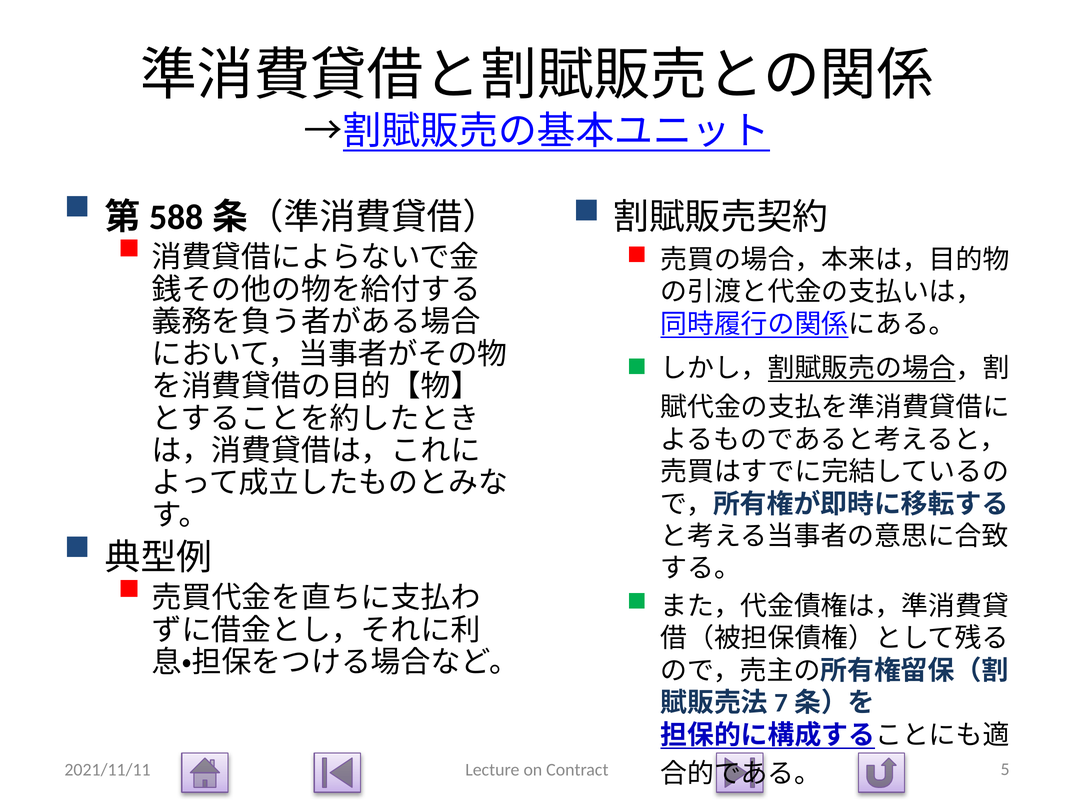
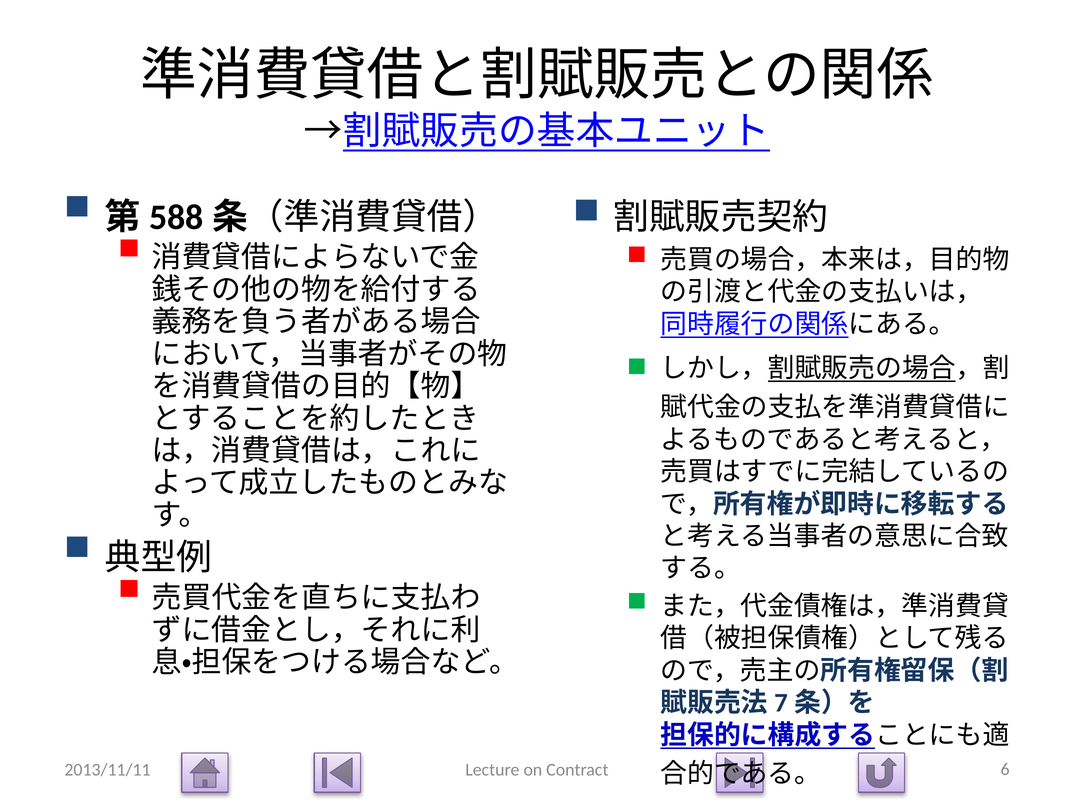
2021/11/11: 2021/11/11 -> 2013/11/11 (108, 769)
5: 5 -> 6 (1005, 769)
